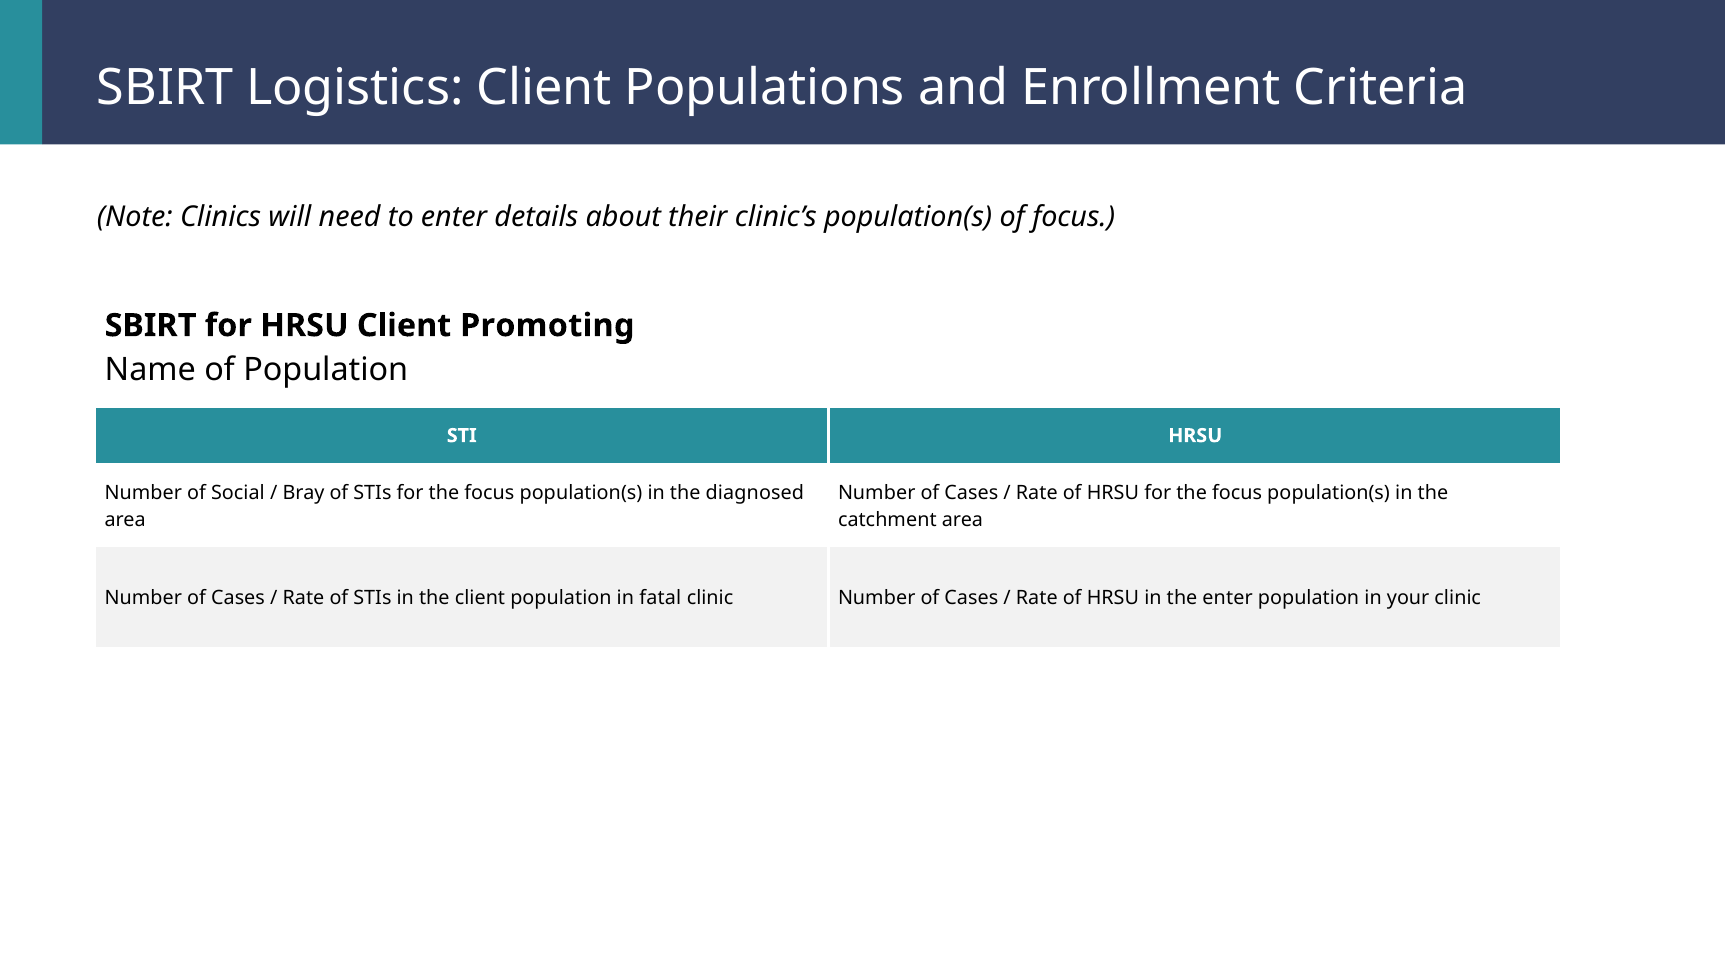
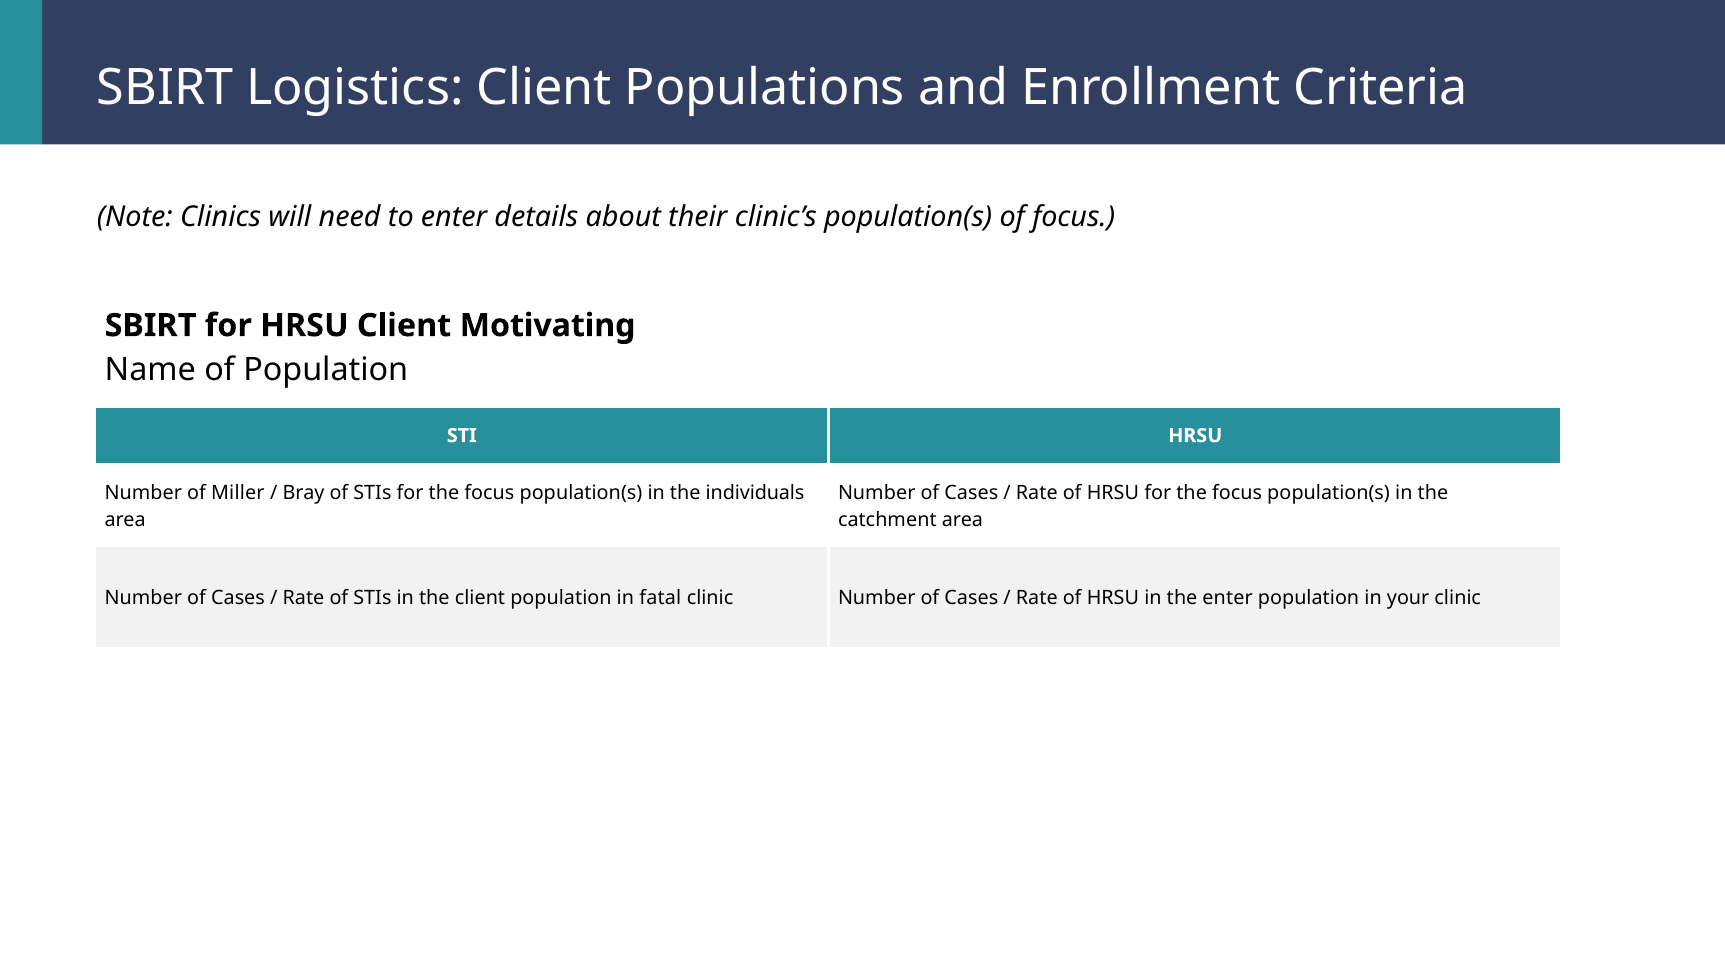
Promoting: Promoting -> Motivating (548, 326)
Social: Social -> Miller (238, 493)
diagnosed: diagnosed -> individuals (755, 493)
